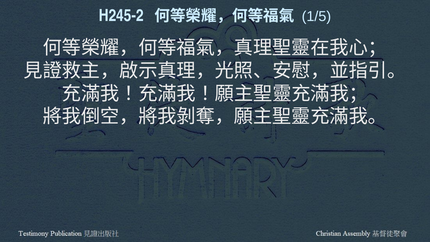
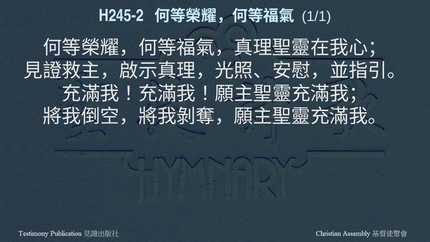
1/5: 1/5 -> 1/1 (316, 17)
